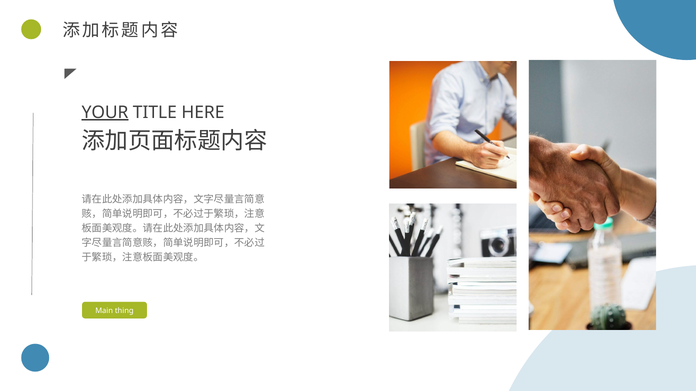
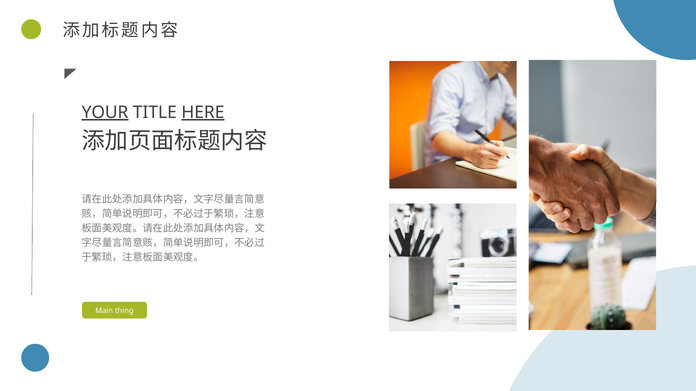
HERE underline: none -> present (203, 112)
